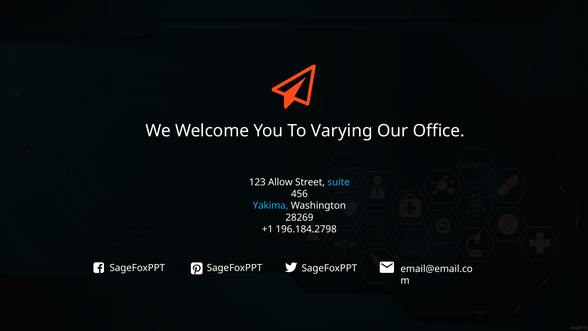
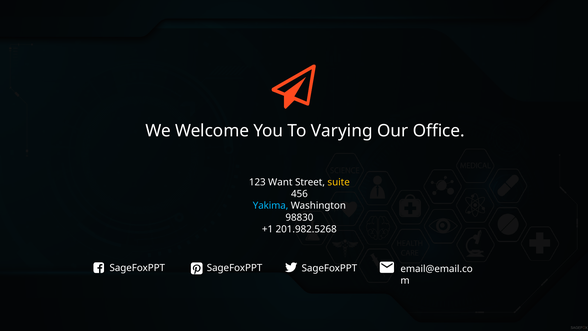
Allow: Allow -> Want (280, 182)
suite colour: light blue -> yellow (339, 182)
28269: 28269 -> 98830 (299, 217)
196.184.2798: 196.184.2798 -> 201.982.5268 (306, 229)
